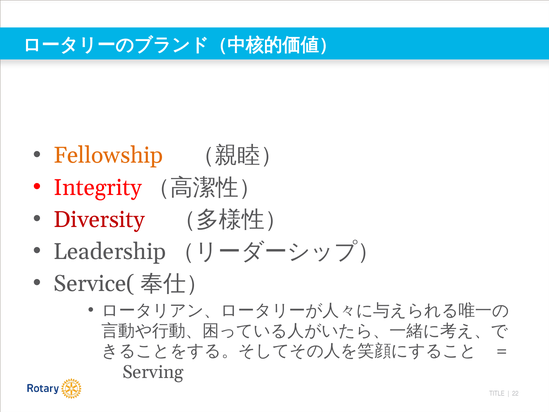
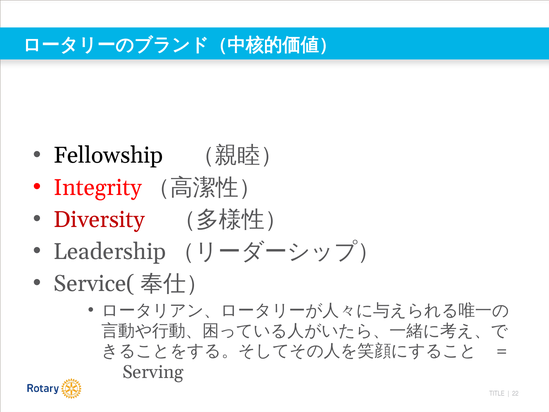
Fellowship colour: orange -> black (108, 155)
